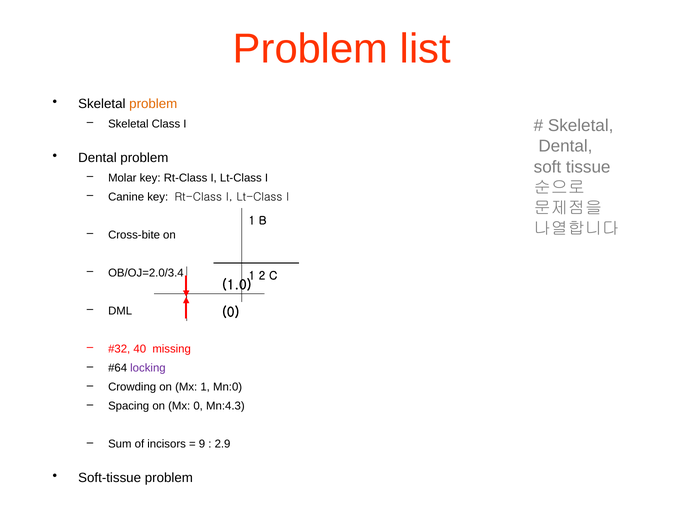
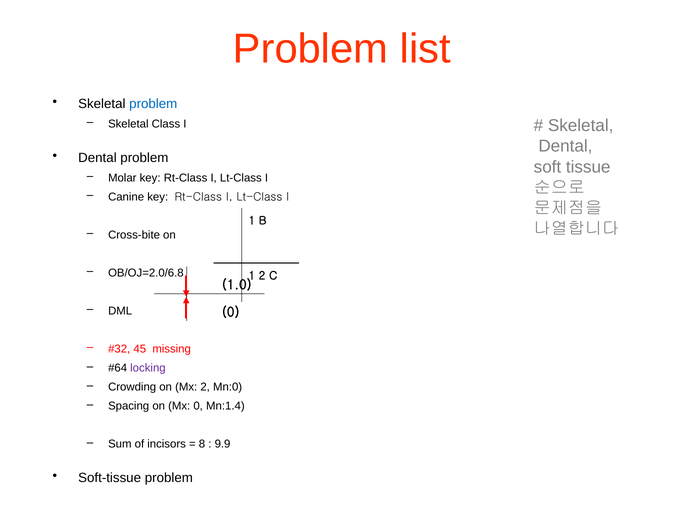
problem colour: orange -> blue (153, 104)
OB/OJ=2.0/3.4: OB/OJ=2.0/3.4 -> OB/OJ=2.0/6.8 (146, 273)
40: 40 -> 45 (140, 349)
Mx 1: 1 -> 2 (205, 387)
Mn:4.3: Mn:4.3 -> Mn:1.4 (225, 406)
9: 9 -> 8 (202, 444)
2.9: 2.9 -> 9.9 (223, 444)
